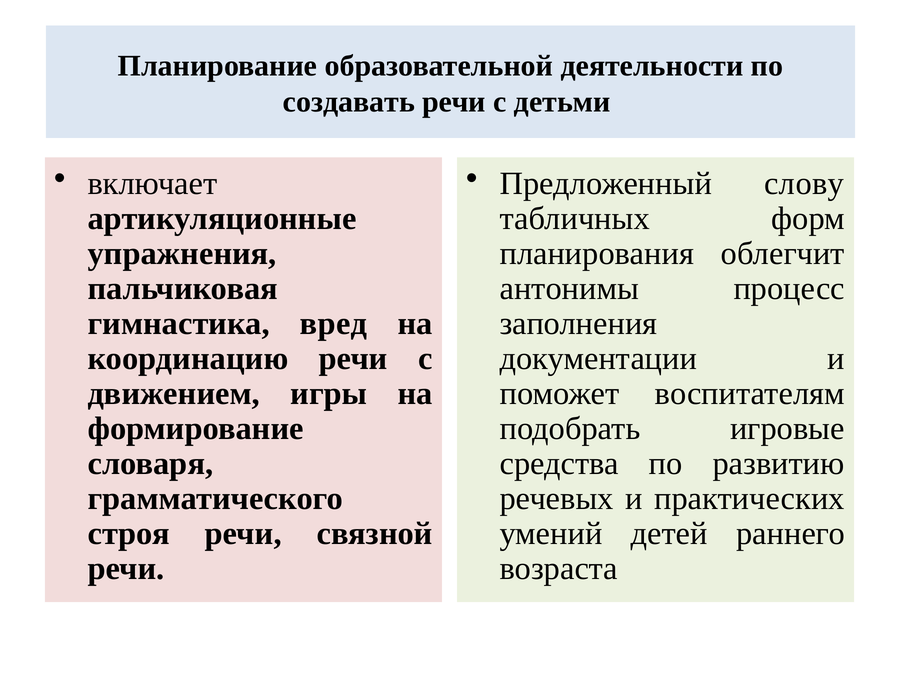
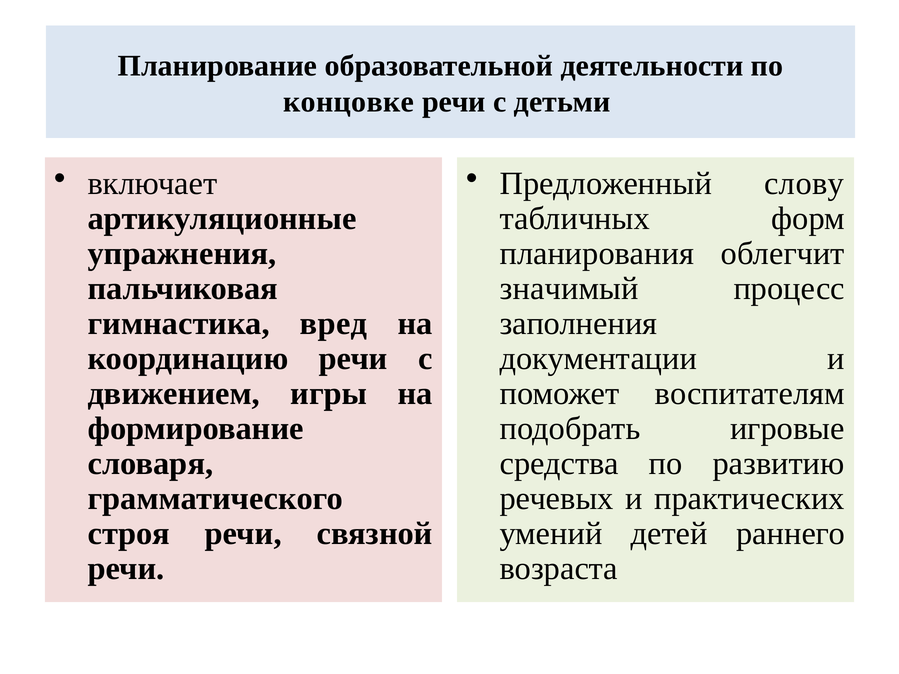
создавать: создавать -> концовке (349, 102)
антонимы: антонимы -> значимый (569, 289)
